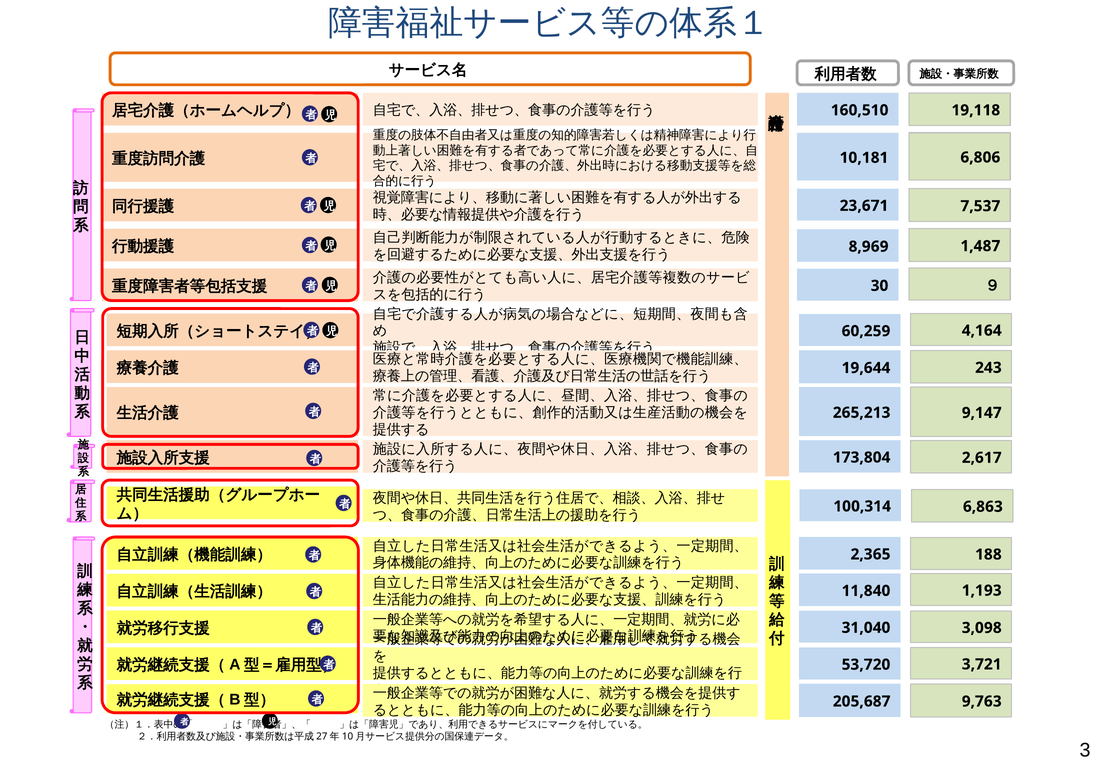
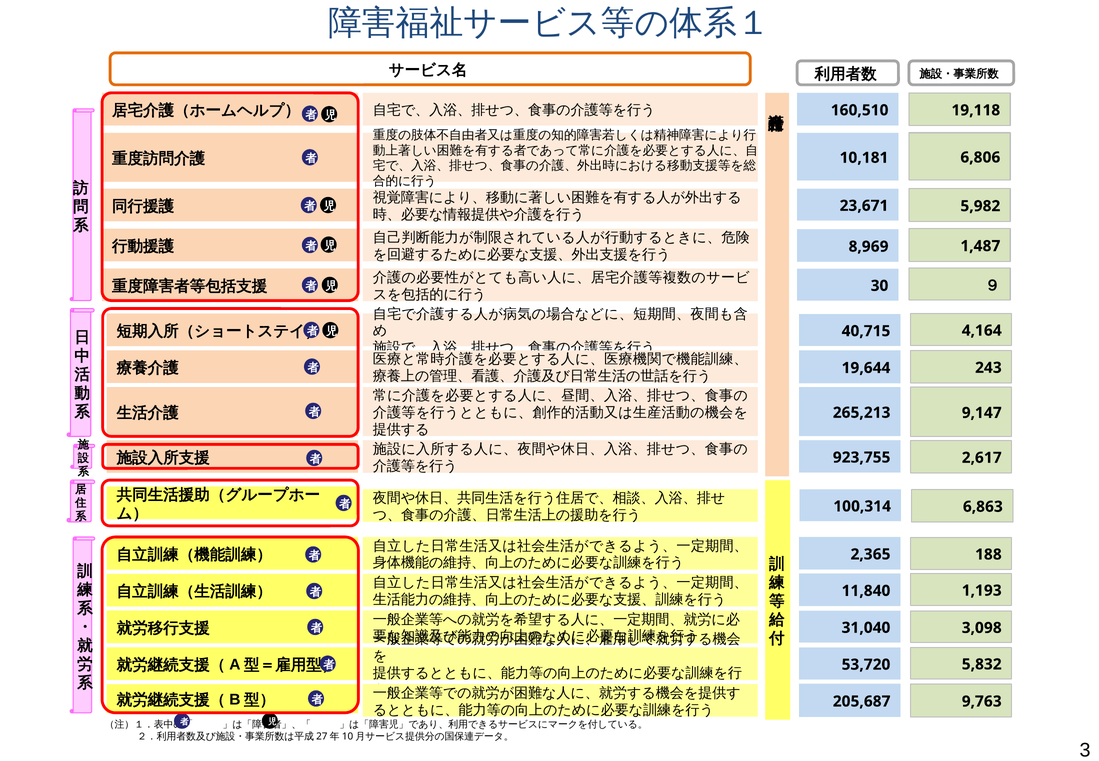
7,537: 7,537 -> 5,982 (980, 206)
60,259: 60,259 -> 40,715 (866, 331)
173,804: 173,804 -> 923,755 (862, 457)
3,721: 3,721 -> 5,832 (982, 664)
